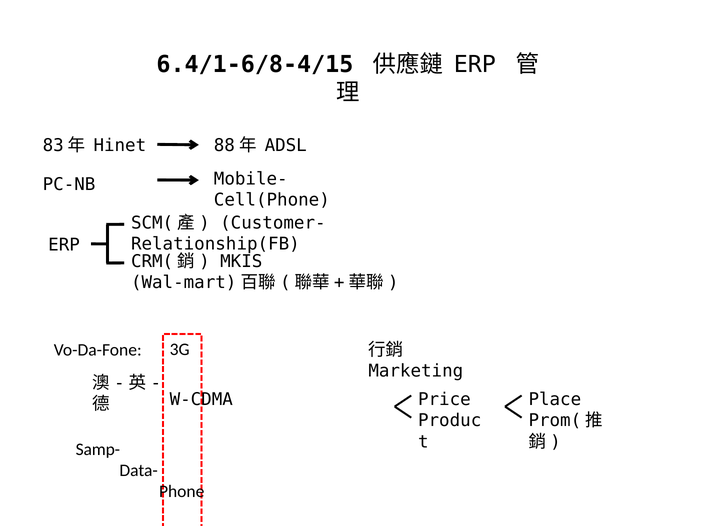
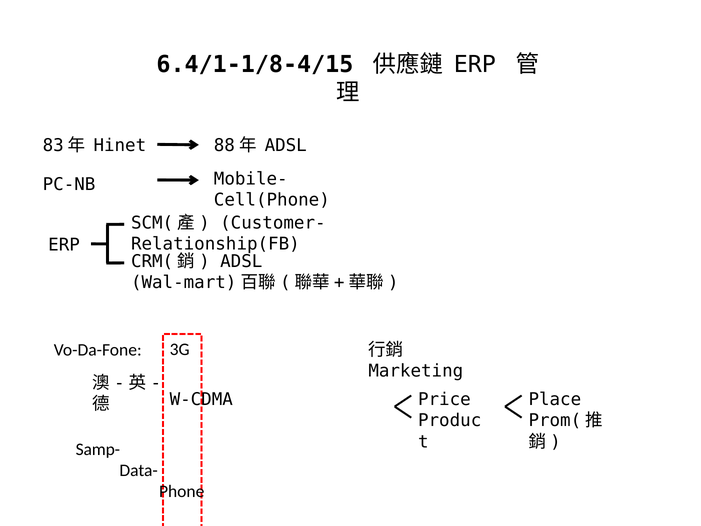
6.4/1-6/8-4/15: 6.4/1-6/8-4/15 -> 6.4/1-1/8-4/15 (255, 64)
MKIS: MKIS -> ADSL (241, 261)
